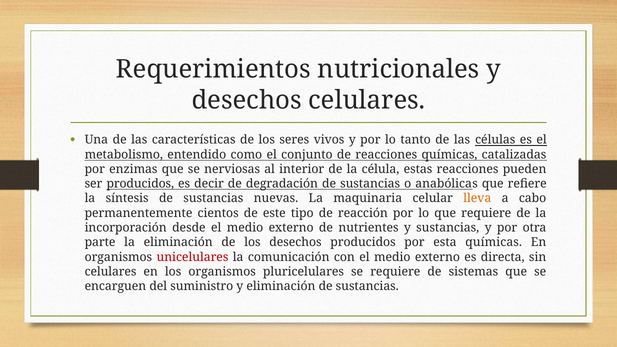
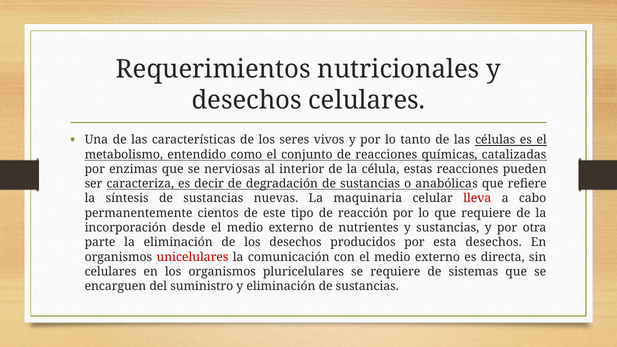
ser producidos: producidos -> caracteriza (140, 184)
lleva colour: orange -> red (477, 198)
esta químicas: químicas -> desechos (494, 242)
